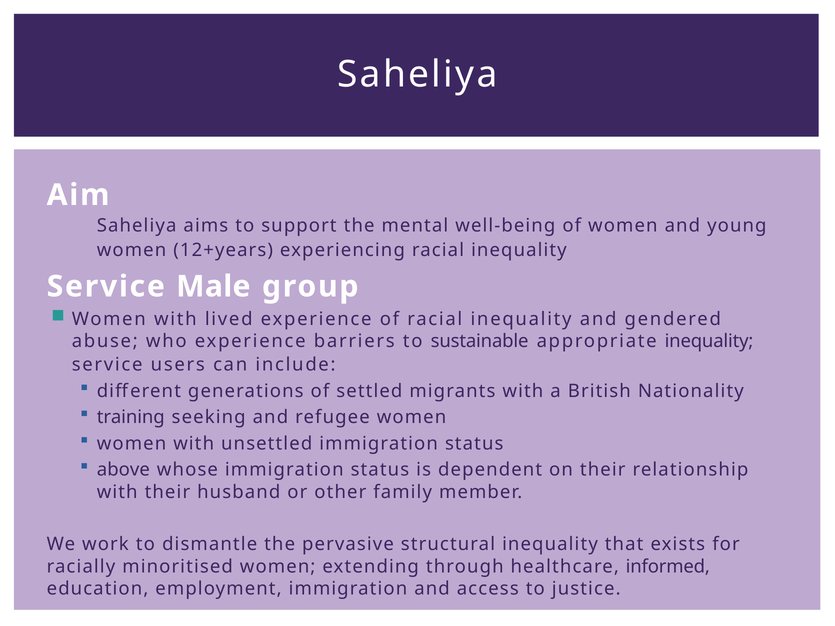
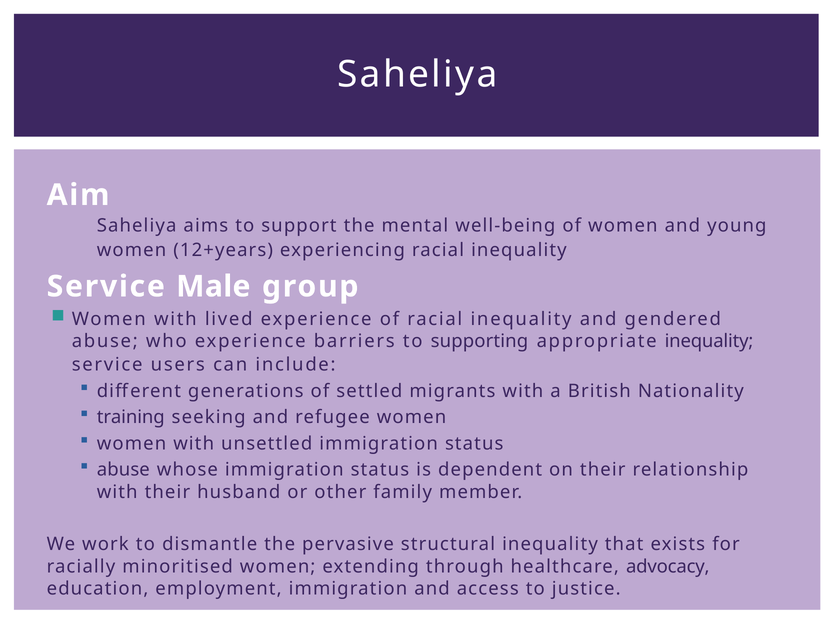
sustainable: sustainable -> supporting (479, 341)
above: above -> abuse (123, 470)
informed: informed -> advocacy (668, 567)
